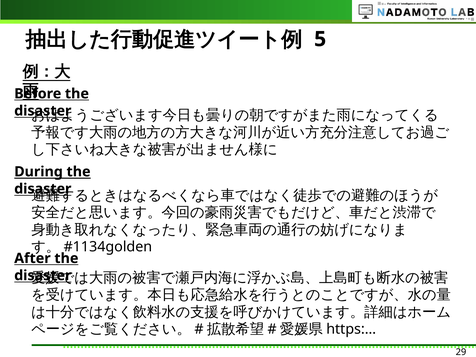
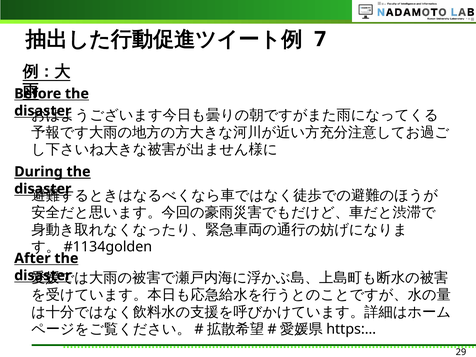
5: 5 -> 7 (320, 39)
